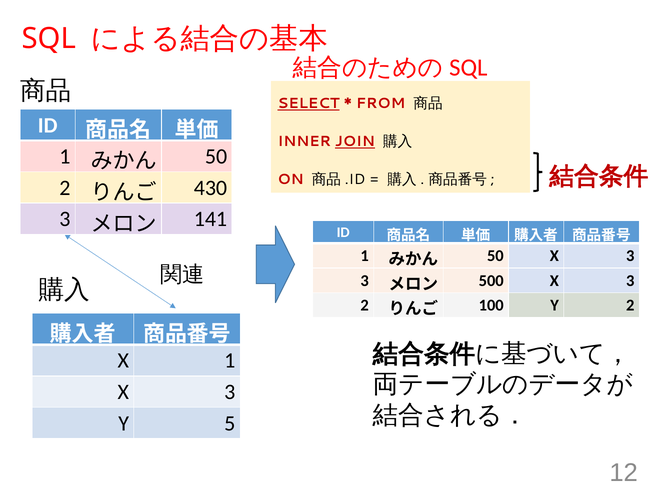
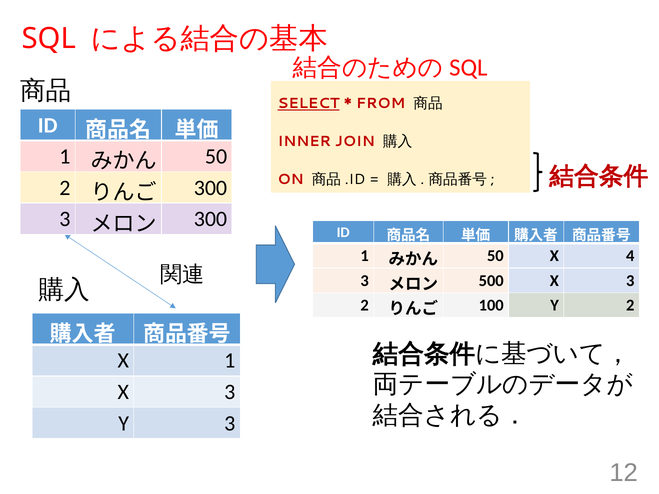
JOIN underline: present -> none (355, 142)
430: 430 -> 300 (210, 188)
141: 141 -> 300 (210, 219)
50 X 3: 3 -> 4 (630, 256)
Y 5: 5 -> 3 (230, 423)
